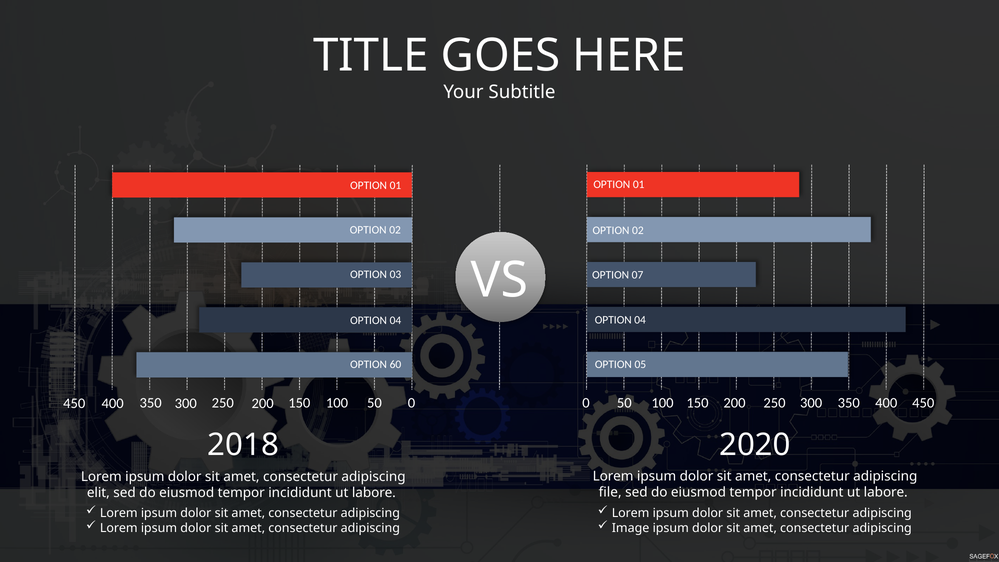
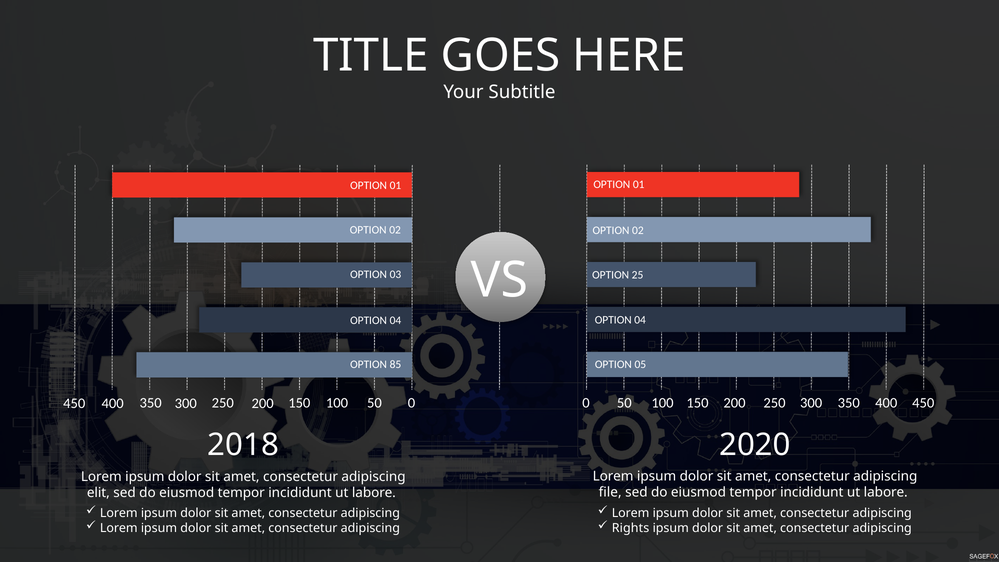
07: 07 -> 25 (638, 275)
60: 60 -> 85 (395, 365)
Image: Image -> Rights (631, 528)
